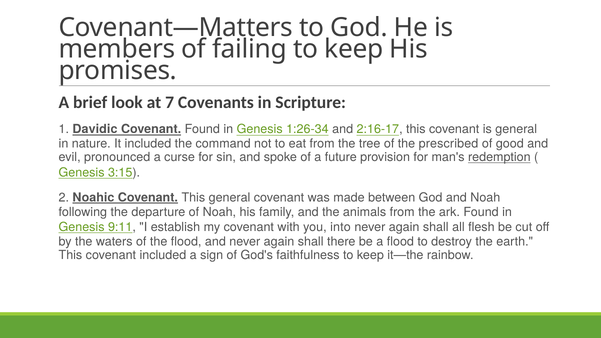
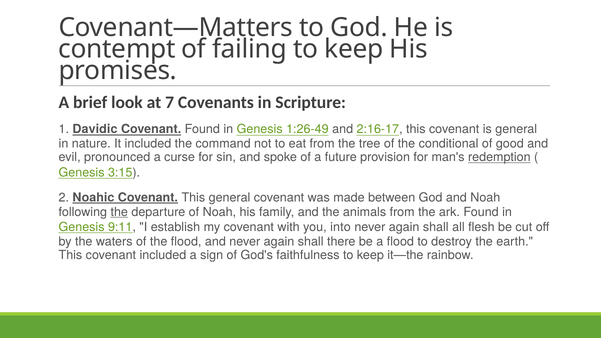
members: members -> contempt (117, 49)
1:26-34: 1:26-34 -> 1:26-49 (307, 129)
prescribed: prescribed -> conditional (449, 144)
the underline: none -> present (119, 212)
